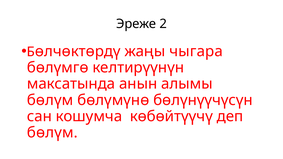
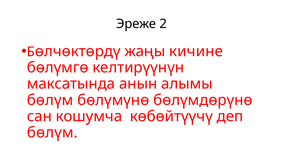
чыгара: чыгара -> кичине (196, 51)
бѳлүнүүчүсүн: бѳлүнүүчүсүн -> бѳлүмдѳрүнѳ (203, 100)
